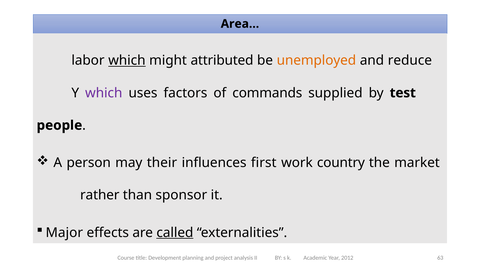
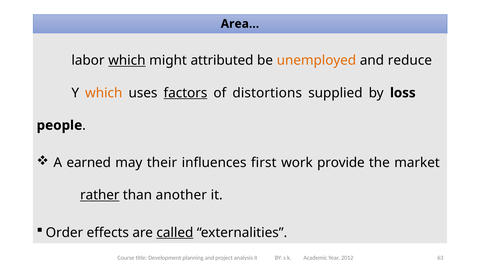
which colour: purple -> orange (104, 93)
factors underline: none -> present (185, 93)
commands: commands -> distortions (267, 93)
test: test -> loss (403, 93)
person: person -> earned (89, 163)
country: country -> provide (341, 163)
rather underline: none -> present (100, 195)
sponsor: sponsor -> another (181, 195)
Major: Major -> Order (64, 233)
